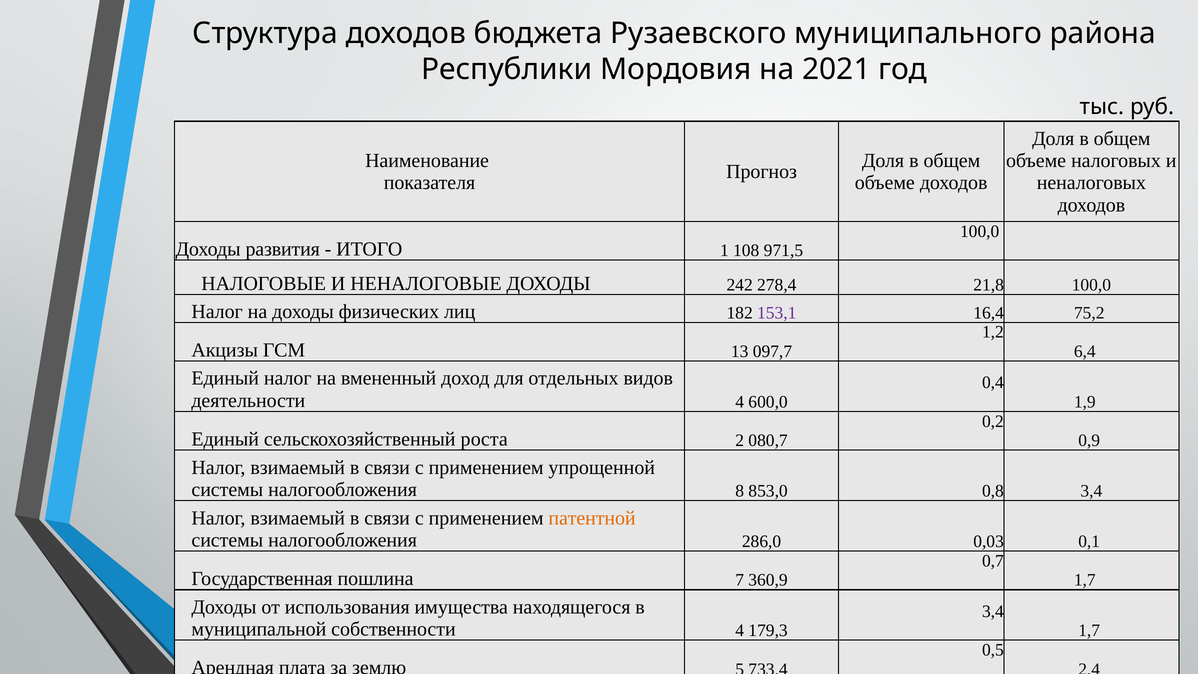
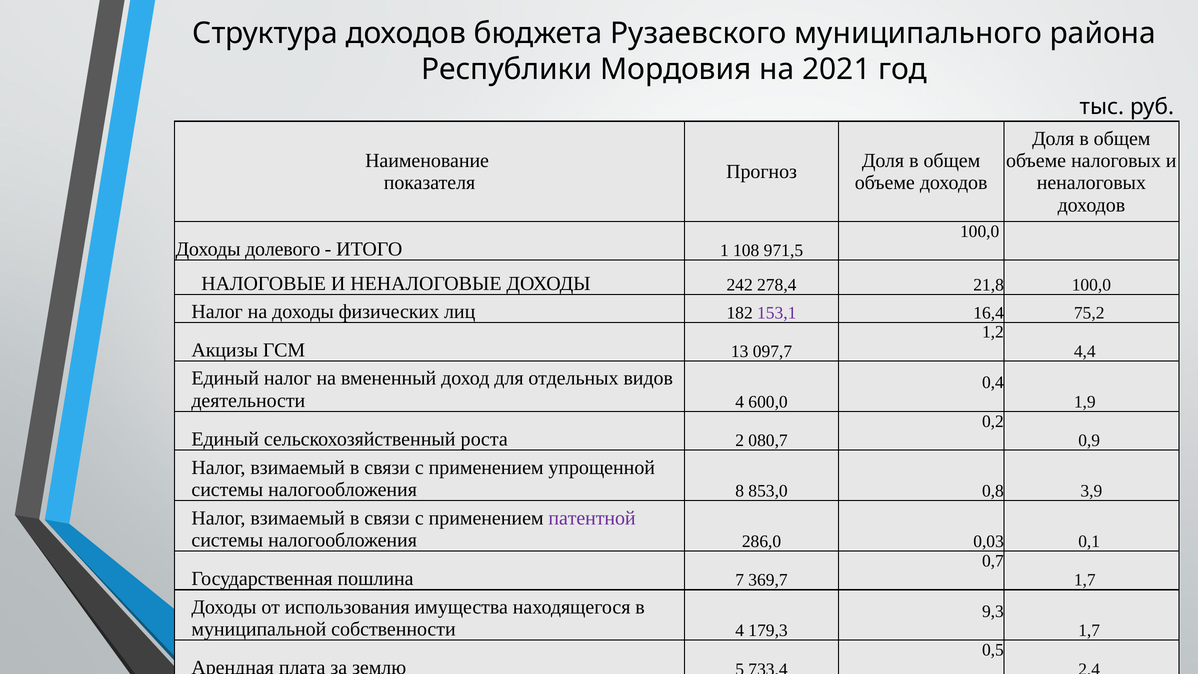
развития: развития -> долевого (283, 249)
6,4: 6,4 -> 4,4 (1085, 351)
0,8 3,4: 3,4 -> 3,9 (1091, 491)
патентной colour: orange -> purple (592, 518)
360,9: 360,9 -> 369,7 (768, 580)
3,4: 3,4 -> 9,3 (993, 611)
